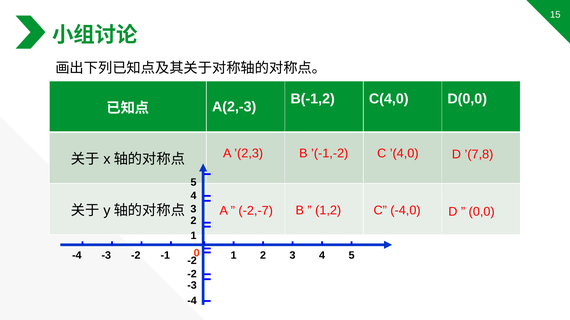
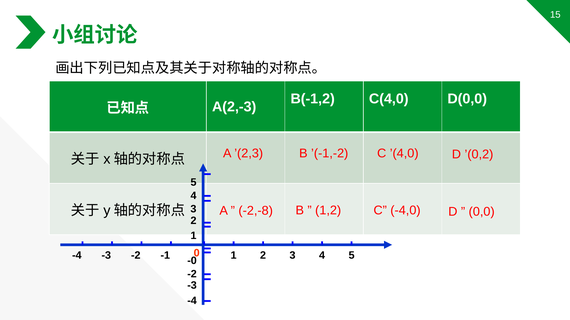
’(7,8: ’(7,8 -> ’(0,2 (479, 155)
-2,-7: -2,-7 -> -2,-8 (256, 211)
-2: -2 -> -0 (192, 261)
